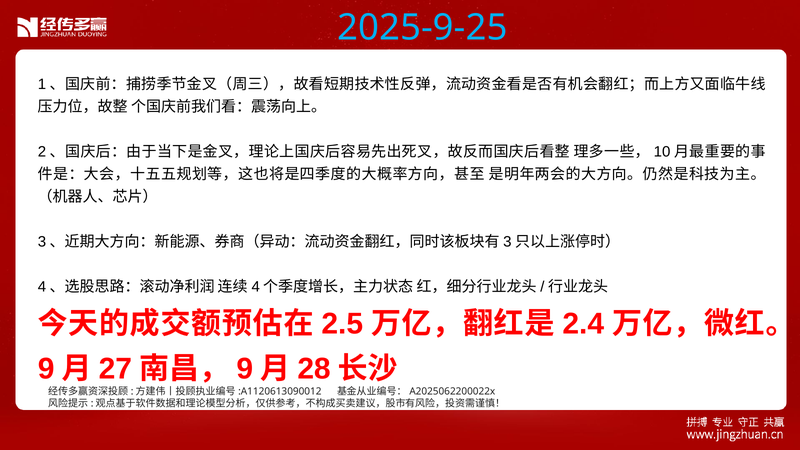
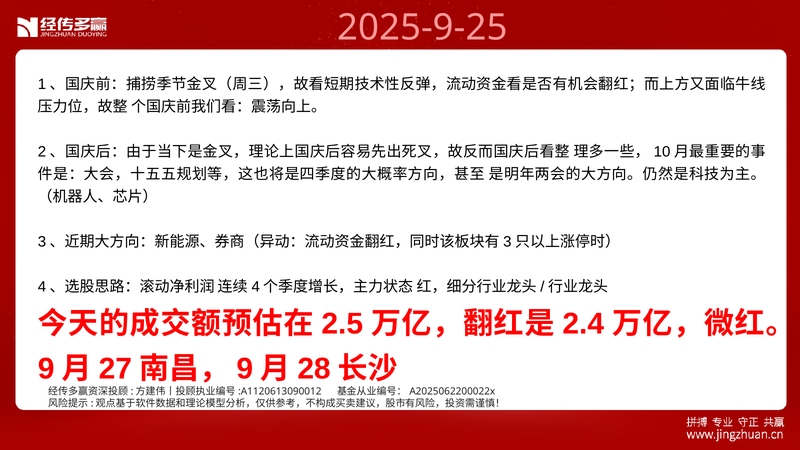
2025-9-25 colour: light blue -> pink (422, 27)
